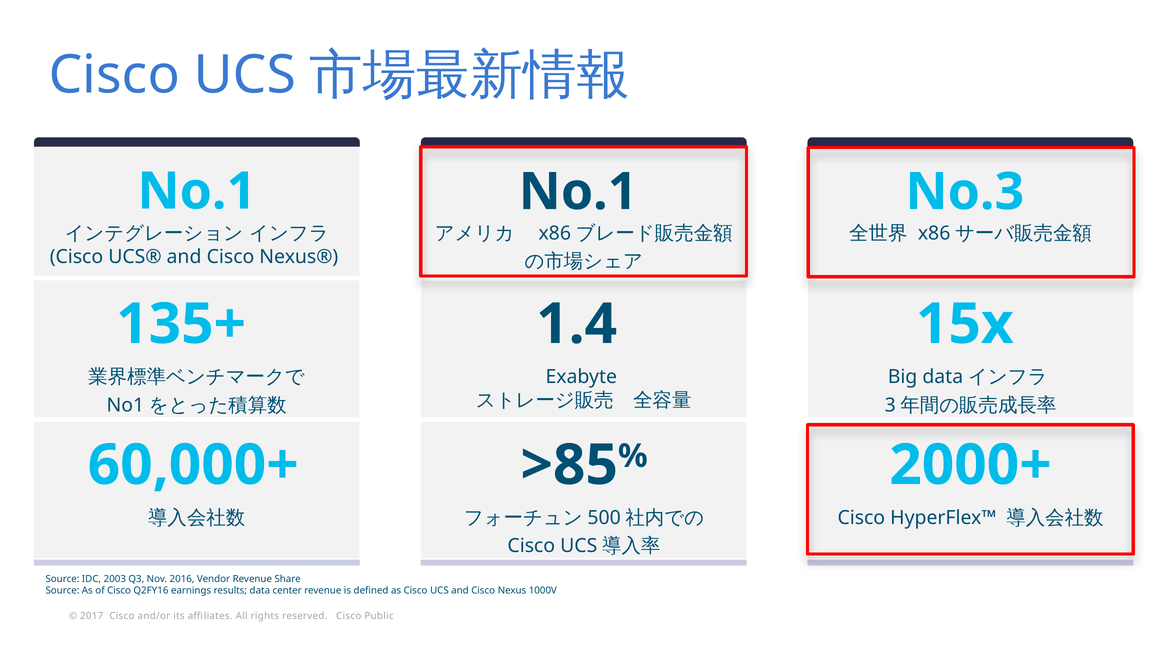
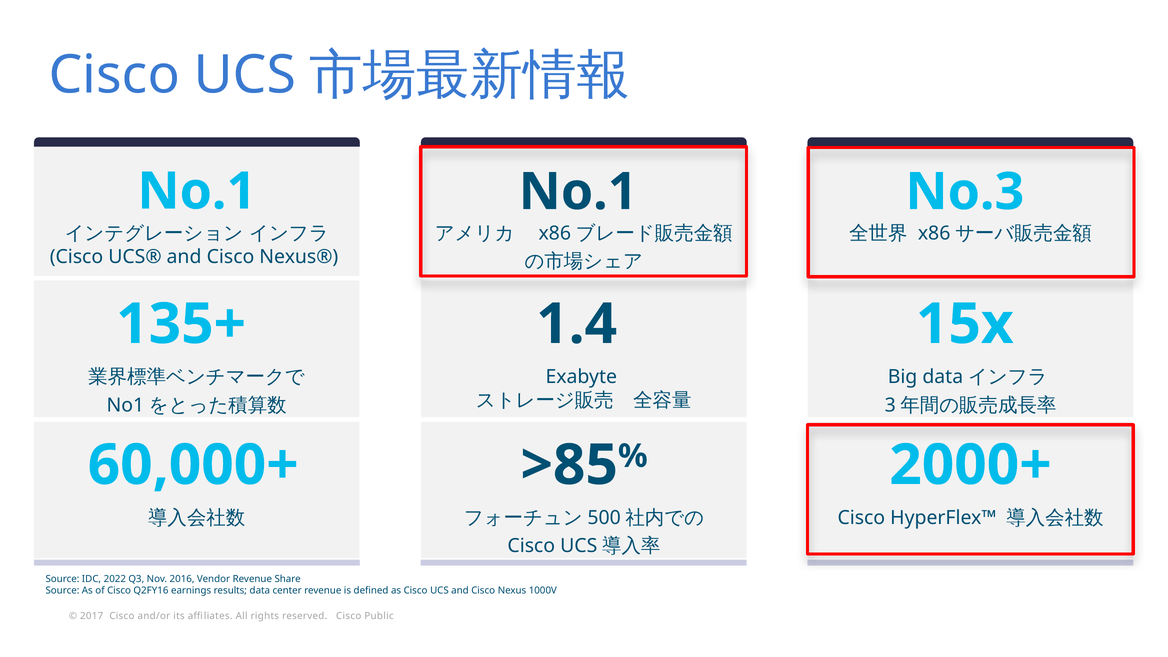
2003: 2003 -> 2022 (115, 579)
